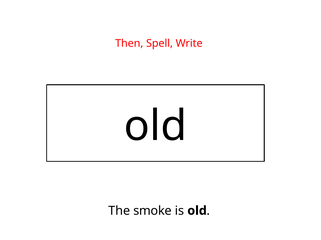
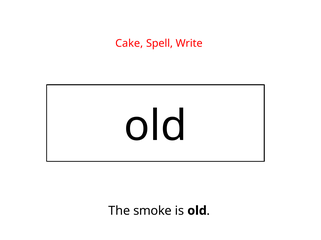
Then: Then -> Cake (129, 43)
